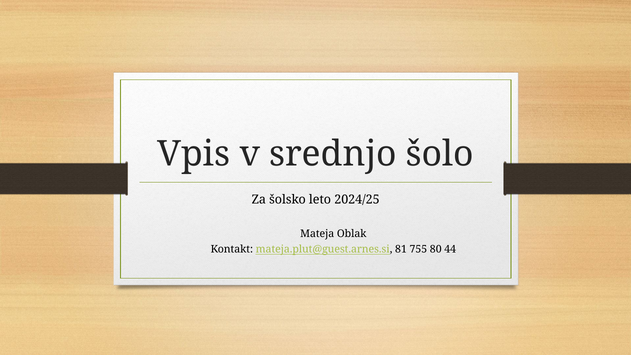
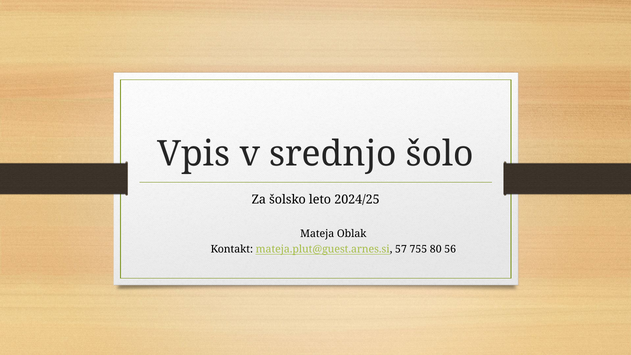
81: 81 -> 57 (401, 249)
44: 44 -> 56 (450, 249)
